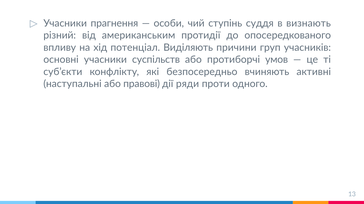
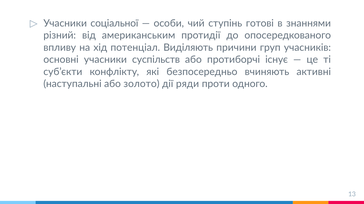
прагнення: прагнення -> соціальної (114, 23)
суддя: суддя -> готові (260, 23)
визнають: визнають -> знаннями (309, 23)
умов: умов -> існує (277, 60)
правові: правові -> золото (141, 84)
